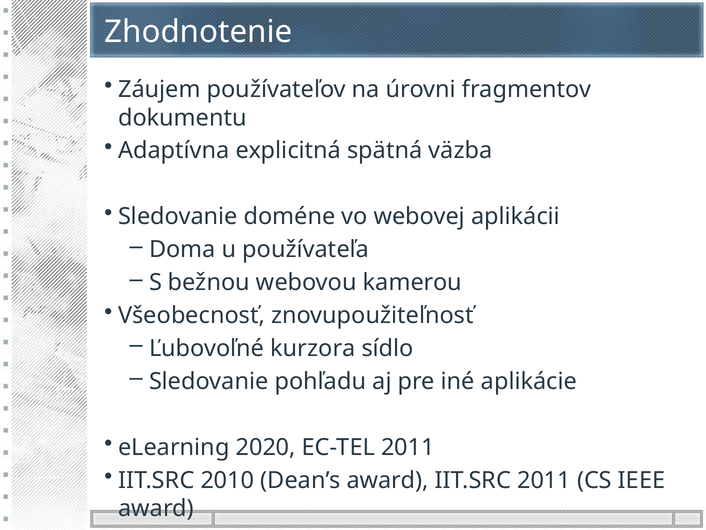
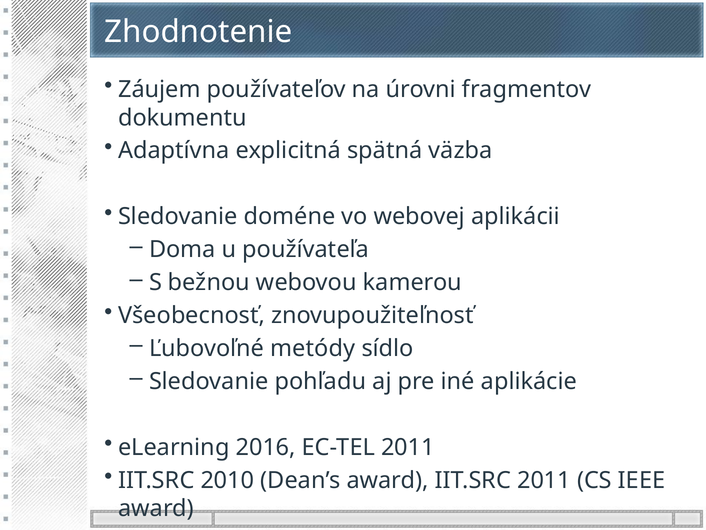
kurzora: kurzora -> metódy (313, 348)
2020: 2020 -> 2016 (266, 447)
